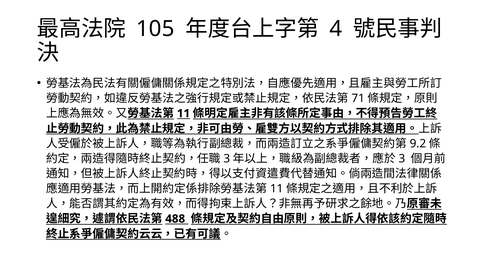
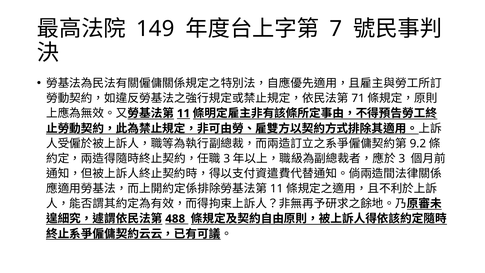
105: 105 -> 149 (155, 29)
4: 4 -> 7 (336, 29)
